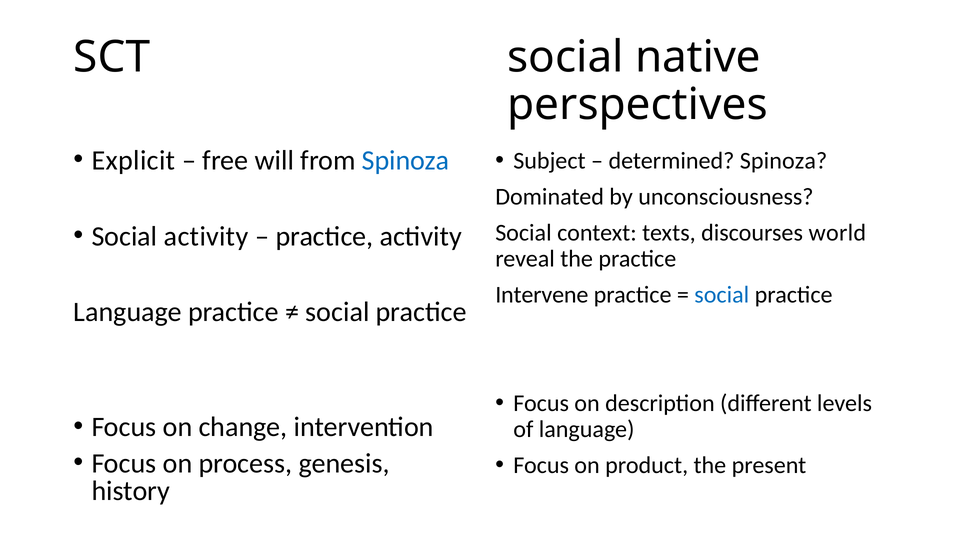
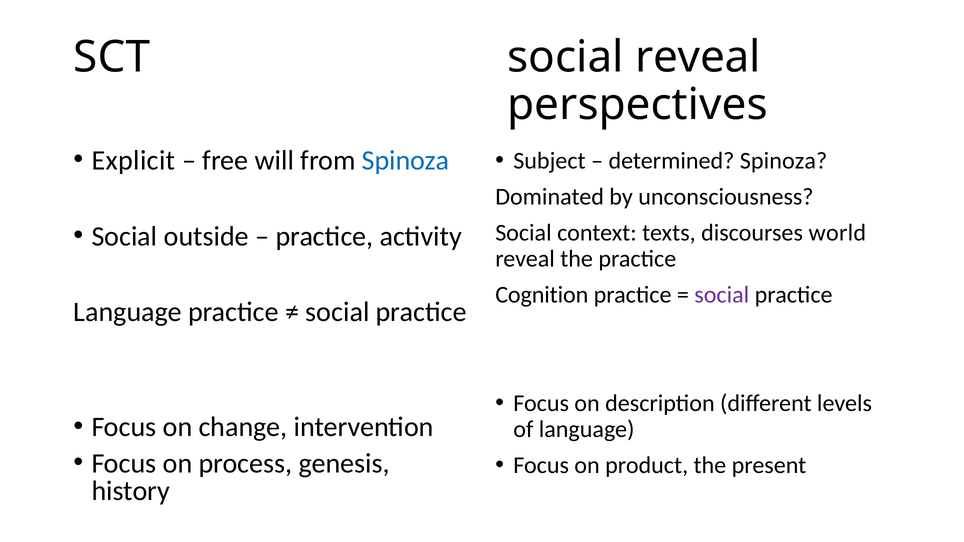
social native: native -> reveal (698, 57)
Social activity: activity -> outside (206, 236)
Intervene: Intervene -> Cognition (542, 295)
social colour: blue -> purple (722, 295)
